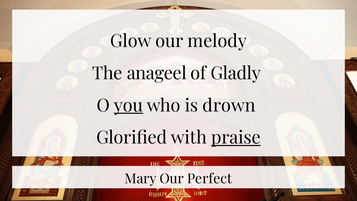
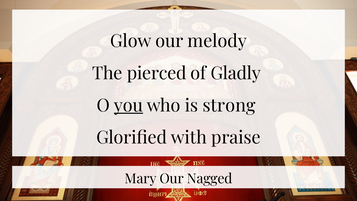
anageel: anageel -> pierced (157, 73)
drown: drown -> strong (229, 106)
praise underline: present -> none (236, 138)
Perfect: Perfect -> Nagged (210, 179)
